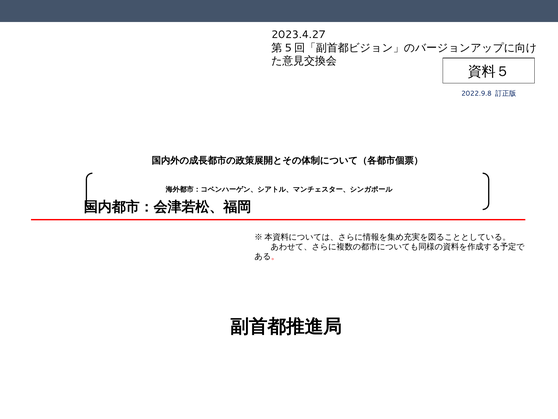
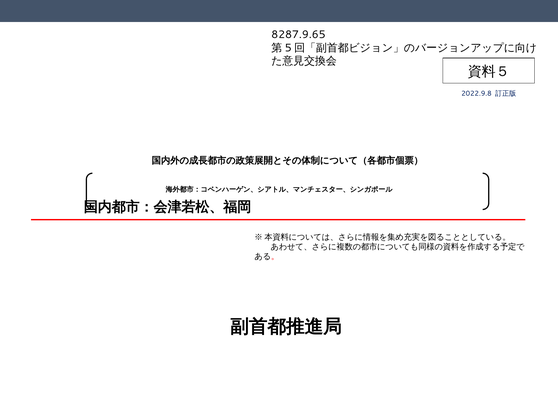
2023.4.27: 2023.4.27 -> 8287.9.65 (298, 35)
